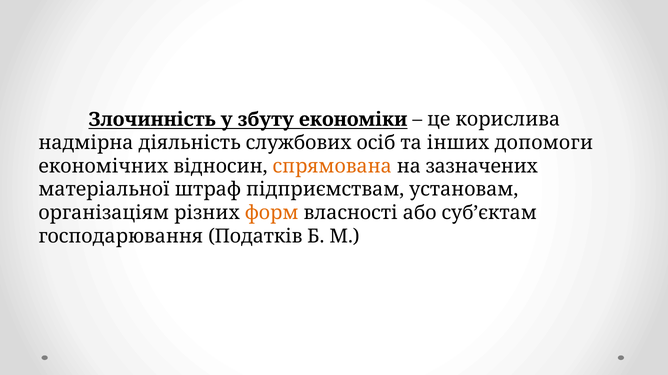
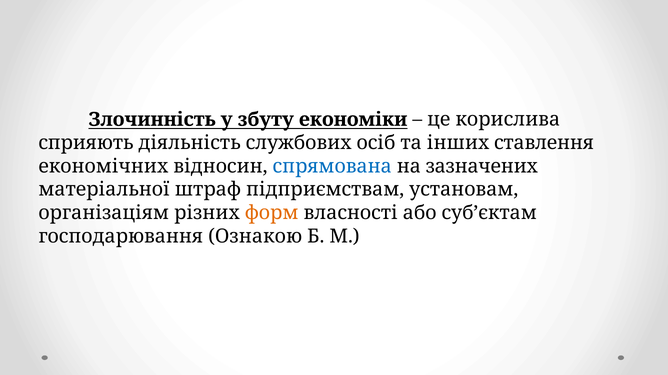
надмірна: надмірна -> сприяють (86, 143)
допомоги: допомоги -> ставлення (544, 143)
спрямована colour: orange -> blue (332, 166)
Податків: Податків -> Ознакою (255, 237)
